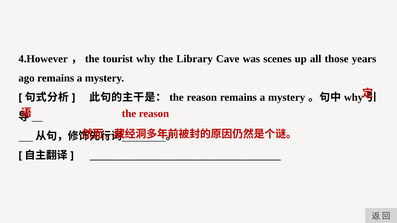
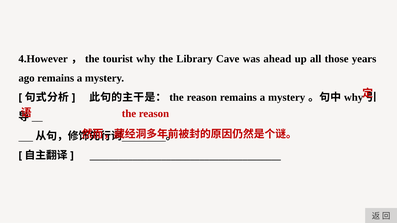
scenes: scenes -> ahead (277, 59)
